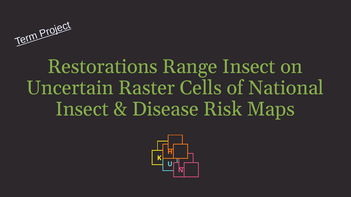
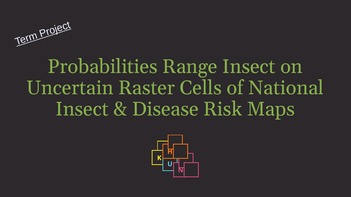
Restorations: Restorations -> Probabilities (103, 67)
